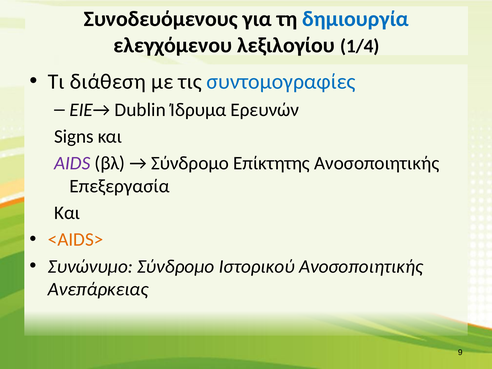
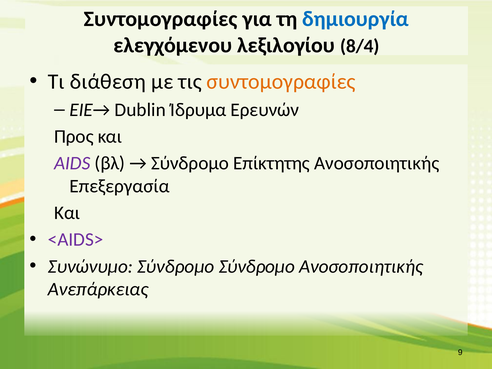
Συνοδευόμενους: Συνοδευόμενους -> Συντομογραφίες (161, 19)
1/4: 1/4 -> 8/4 (360, 46)
συντομογραφίες colour: blue -> orange (281, 82)
Signs: Signs -> Προς (74, 136)
<AIDS> colour: orange -> purple (76, 240)
Σύνδρομο Ιστορικού: Ιστορικού -> Σύνδρομο (257, 266)
